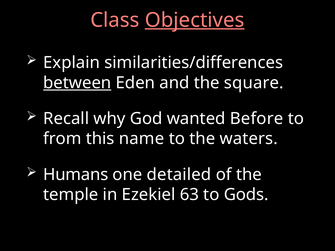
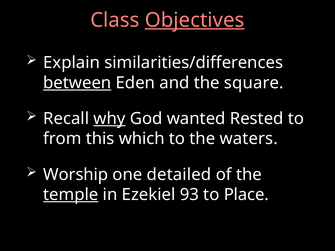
why underline: none -> present (109, 119)
Before: Before -> Rested (257, 119)
name: name -> which (142, 139)
Humans: Humans -> Worship (76, 175)
temple underline: none -> present (71, 195)
63: 63 -> 93 (189, 195)
Gods: Gods -> Place (246, 195)
